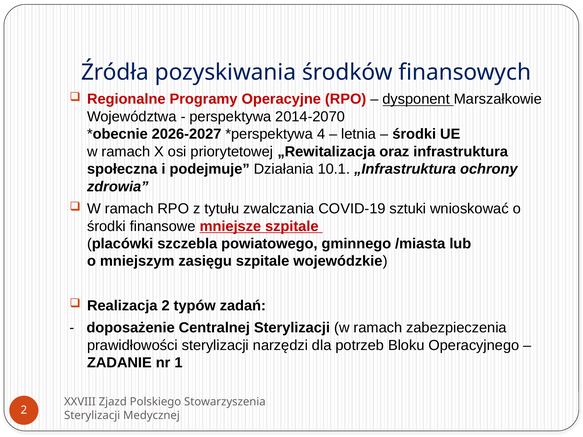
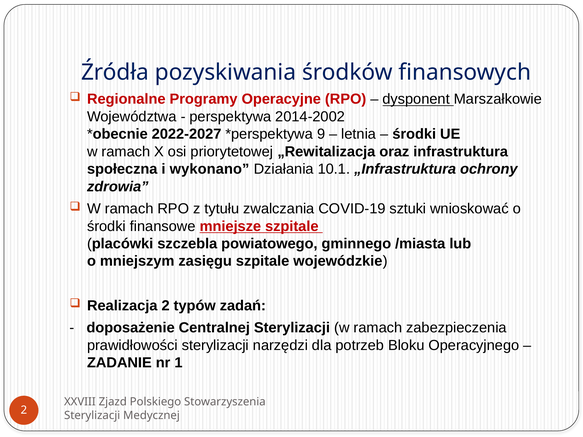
2014-2070: 2014-2070 -> 2014-2002 (310, 117)
2026-2027: 2026-2027 -> 2022-2027 (187, 134)
4: 4 -> 9 (321, 134)
podejmuje: podejmuje -> wykonano (210, 169)
